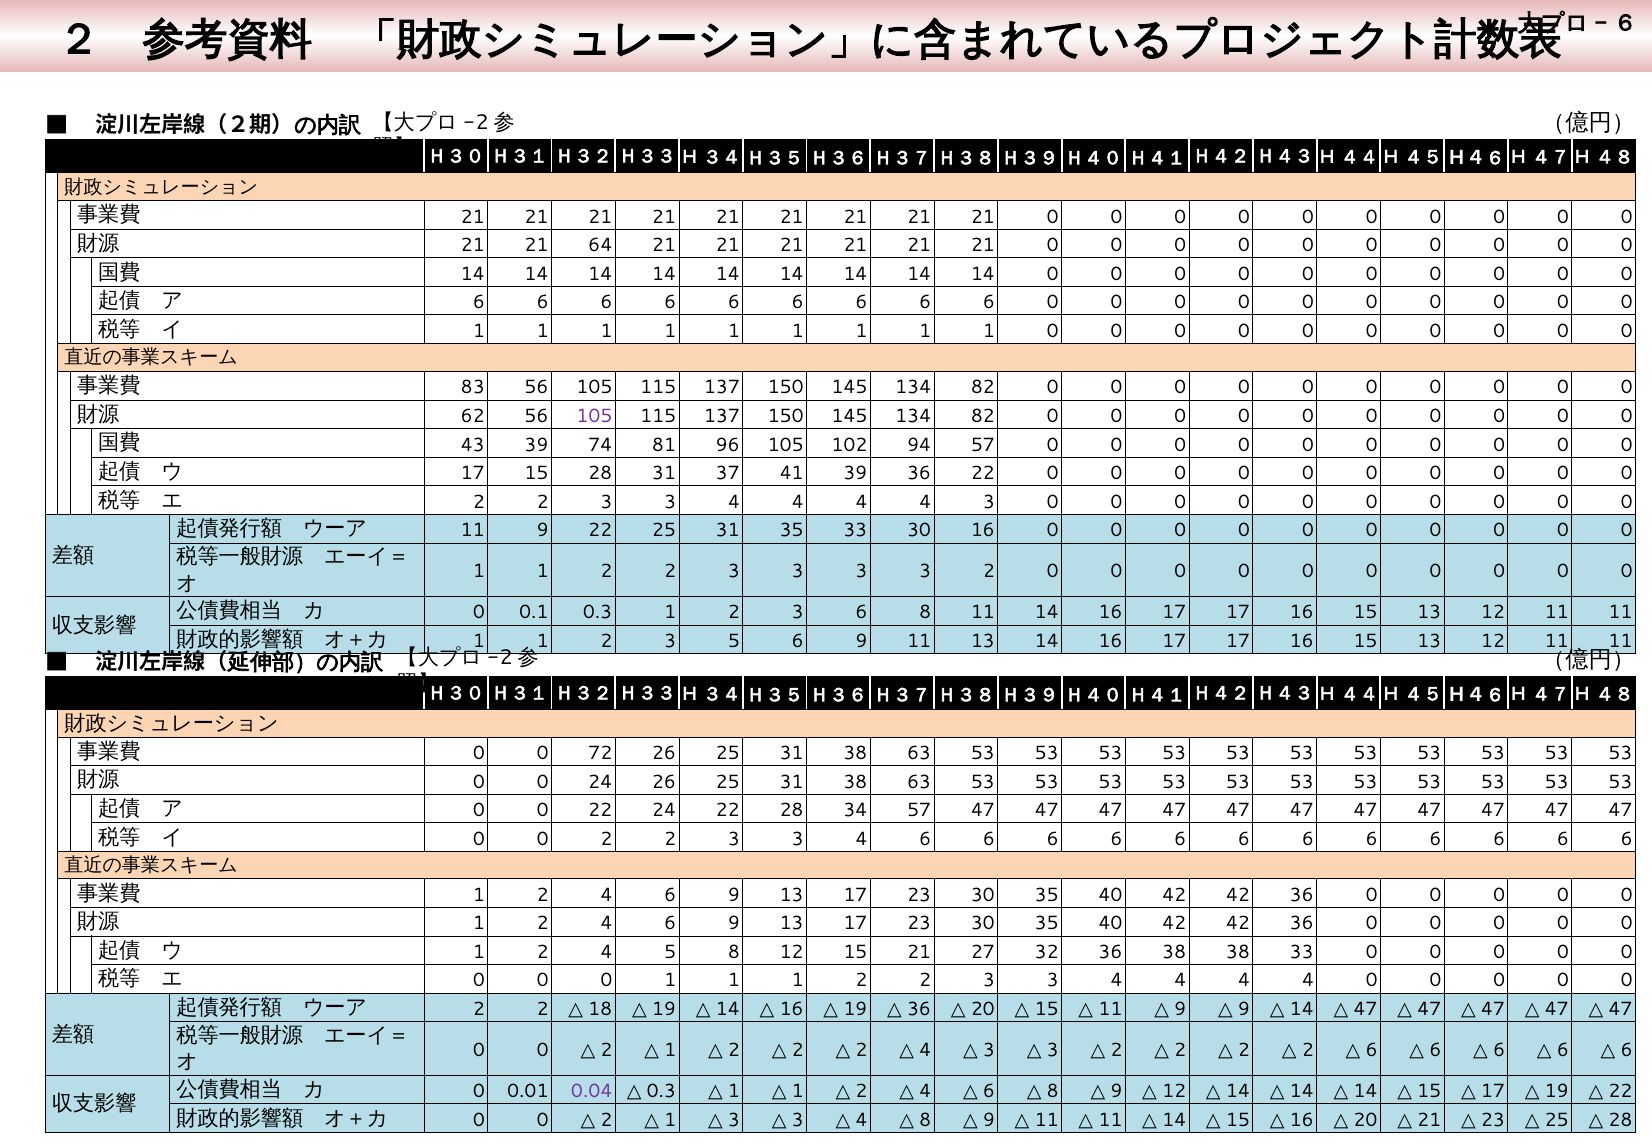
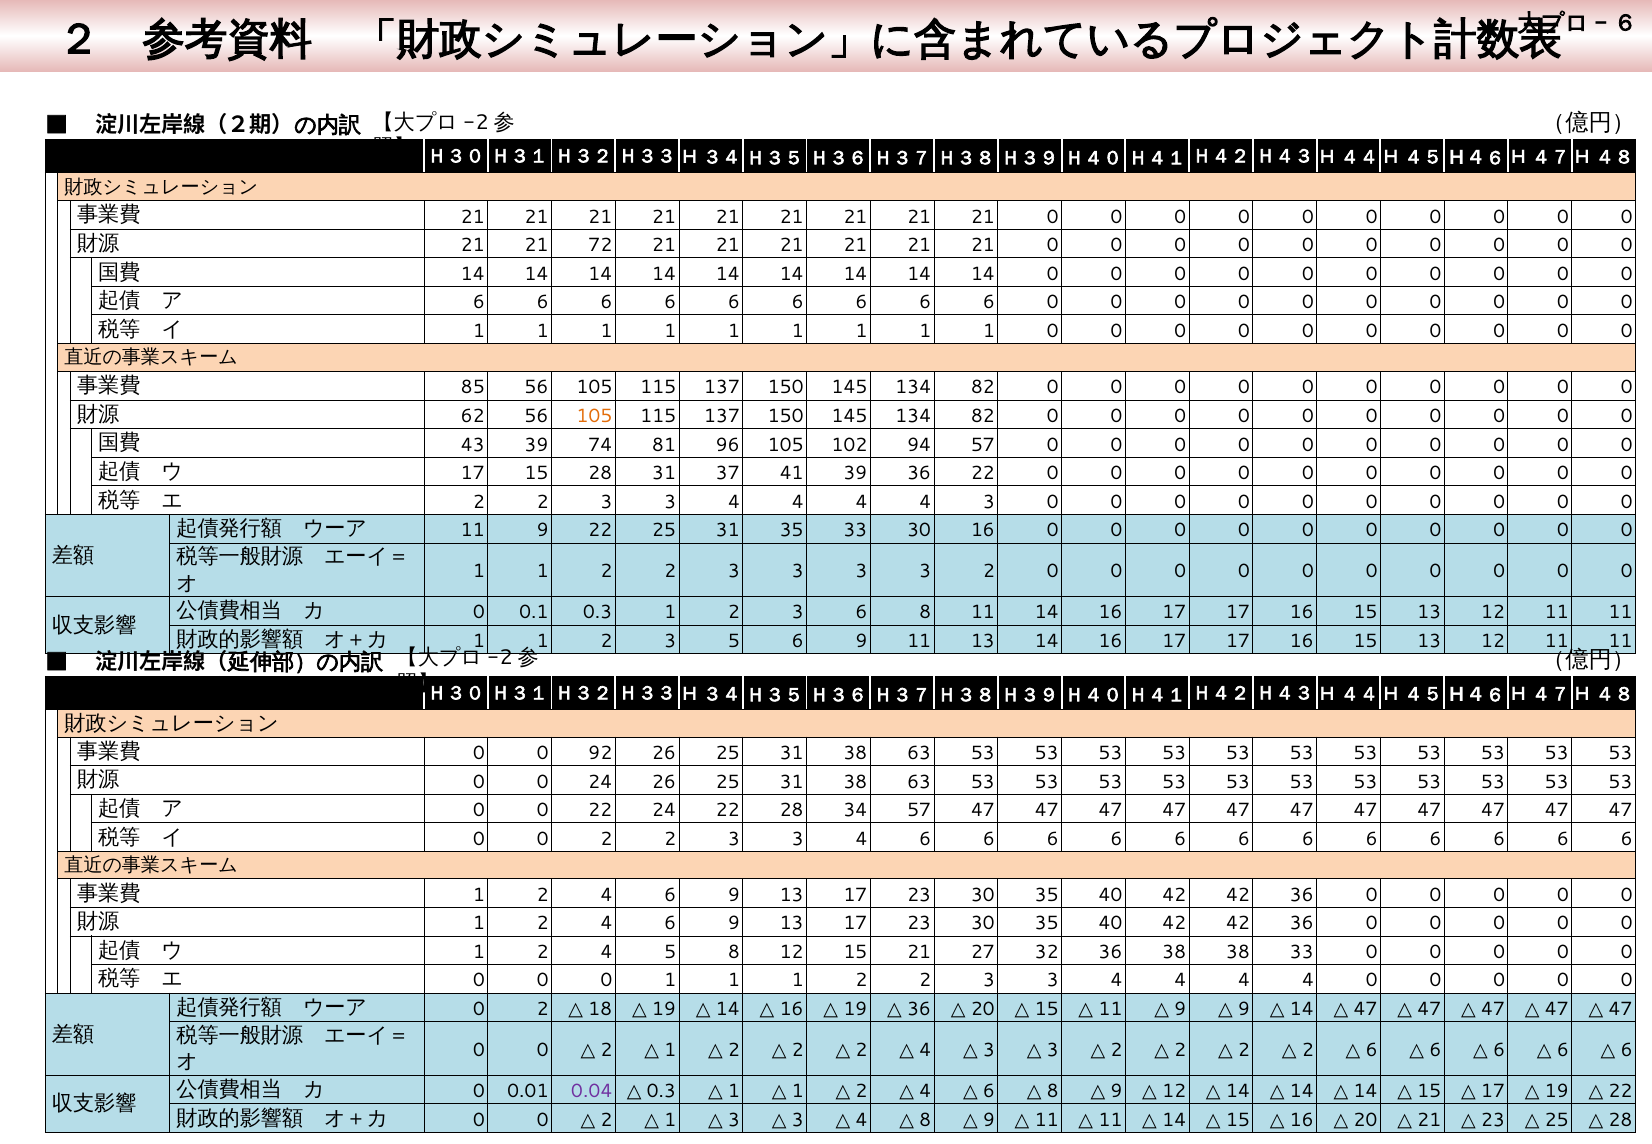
64: 64 -> 72 (600, 245)
83: 83 -> 85 (473, 387)
105 colour: purple -> orange (594, 416)
72: 72 -> 92 (600, 753)
2: 2 -> 0 (479, 1009)
